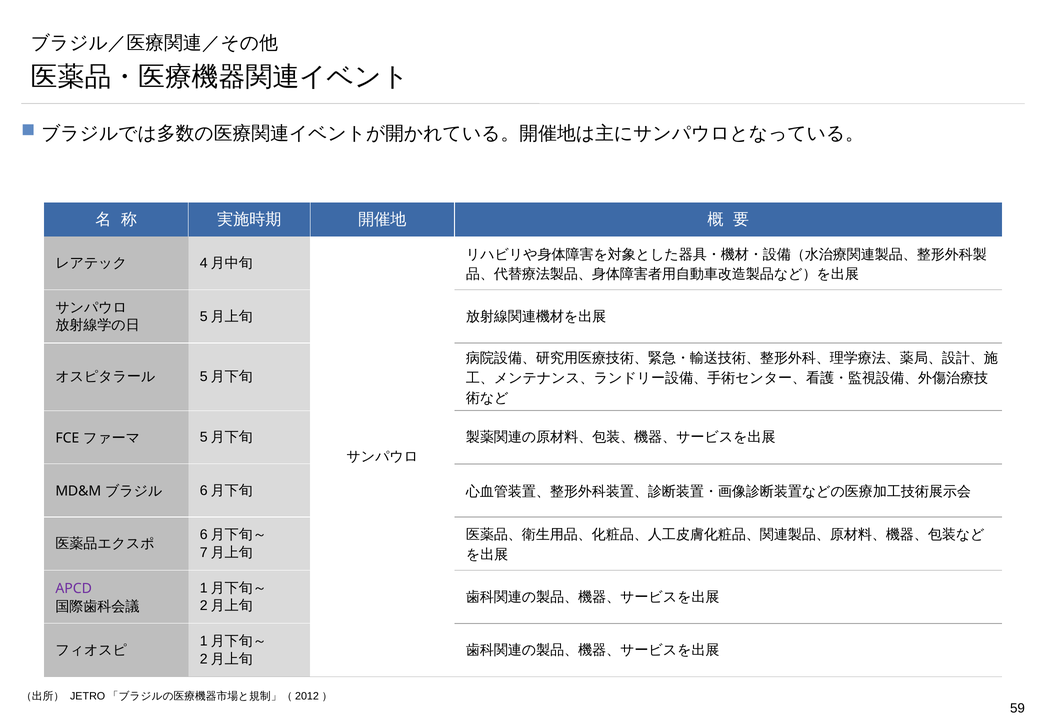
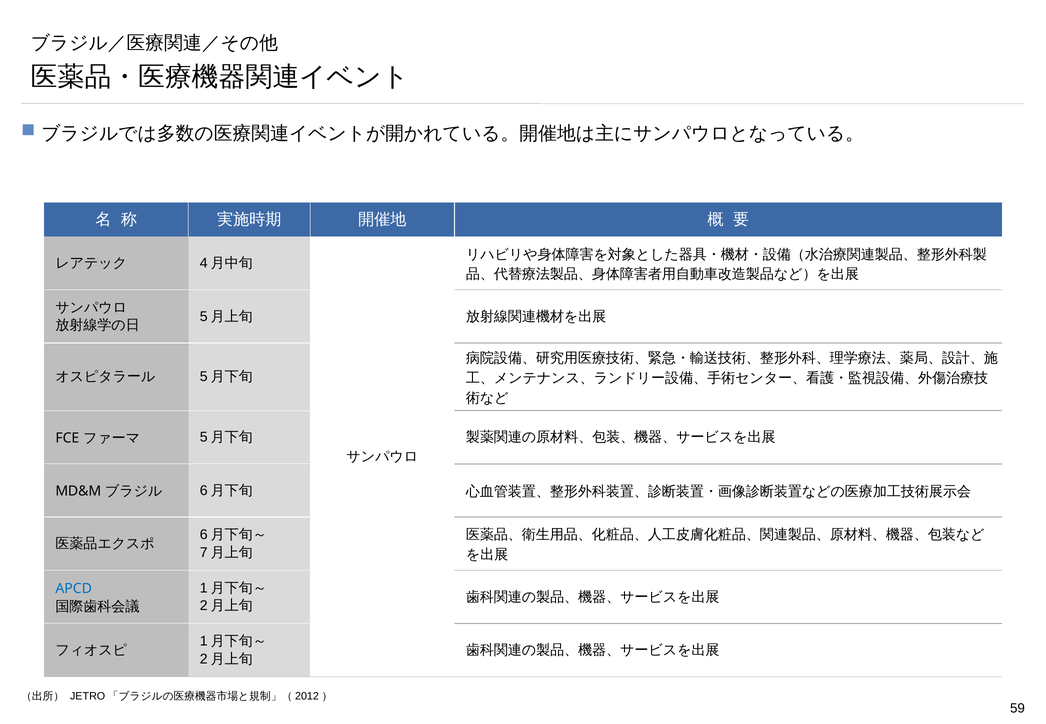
APCD colour: purple -> blue (74, 589)
